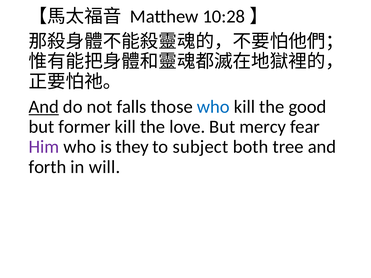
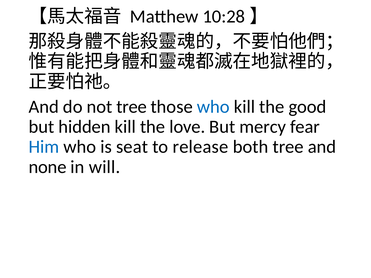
And underline: present -> none (44, 107)
not falls: falls -> tree (132, 107)
former: former -> hidden (85, 127)
Him colour: purple -> blue (44, 147)
they: they -> seat (132, 147)
subject: subject -> release (200, 147)
forth: forth -> none (48, 167)
